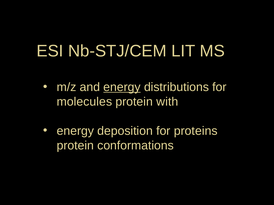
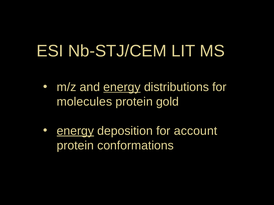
with: with -> gold (167, 102)
energy underline: none -> present (75, 131)
proteins: proteins -> account (196, 131)
